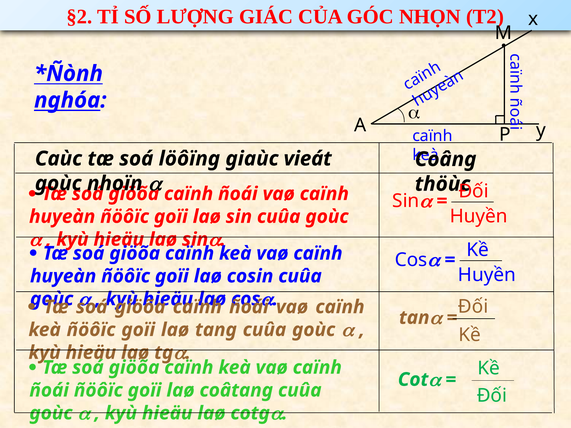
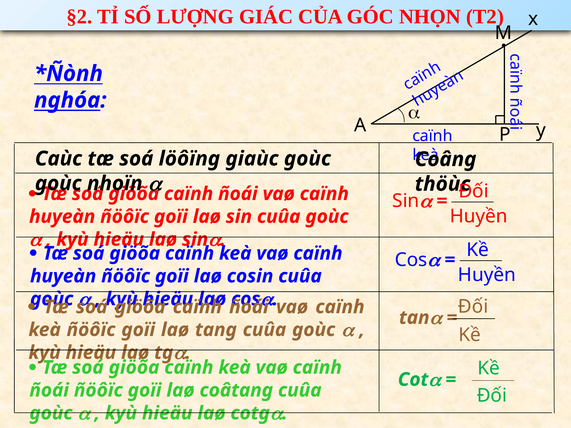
giaùc vieát: vieát -> goùc (307, 159)
